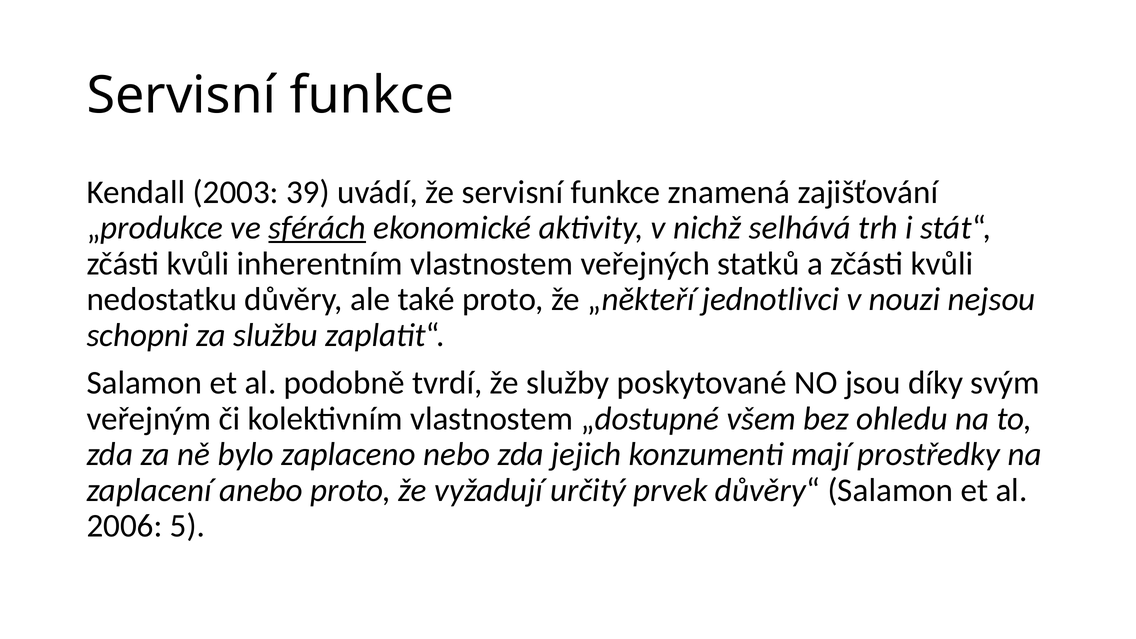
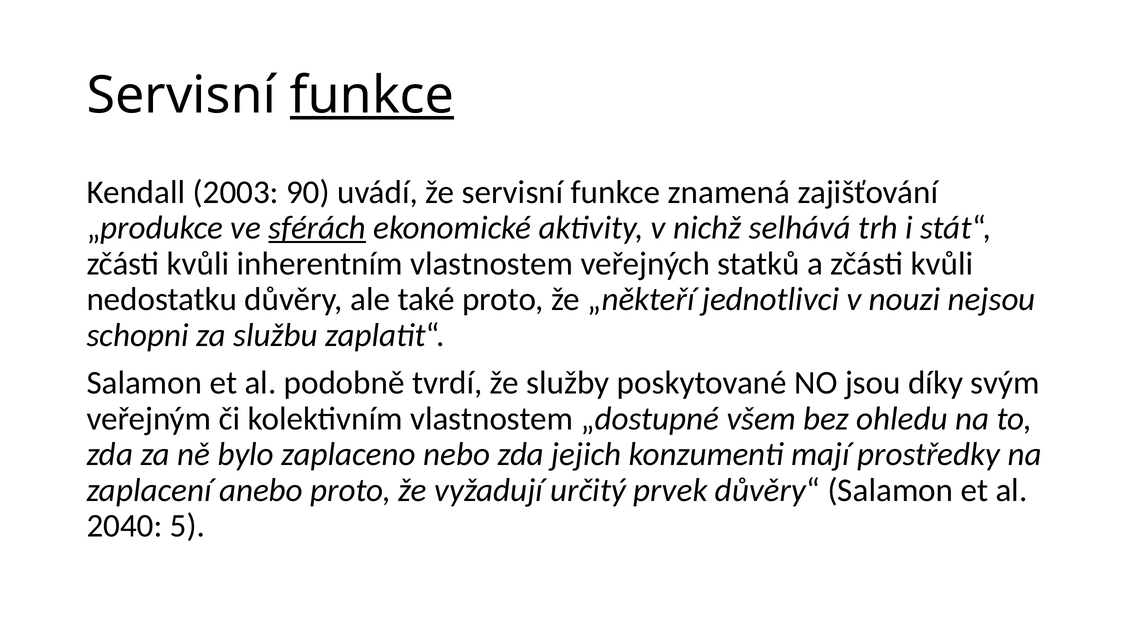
funkce underline: none -> present (372, 95)
39: 39 -> 90 (308, 192)
2006: 2006 -> 2040 (125, 526)
